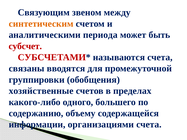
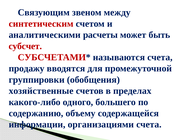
синтетическим colour: orange -> red (41, 24)
периода: периода -> расчеты (100, 35)
связаны: связаны -> продажу (27, 69)
